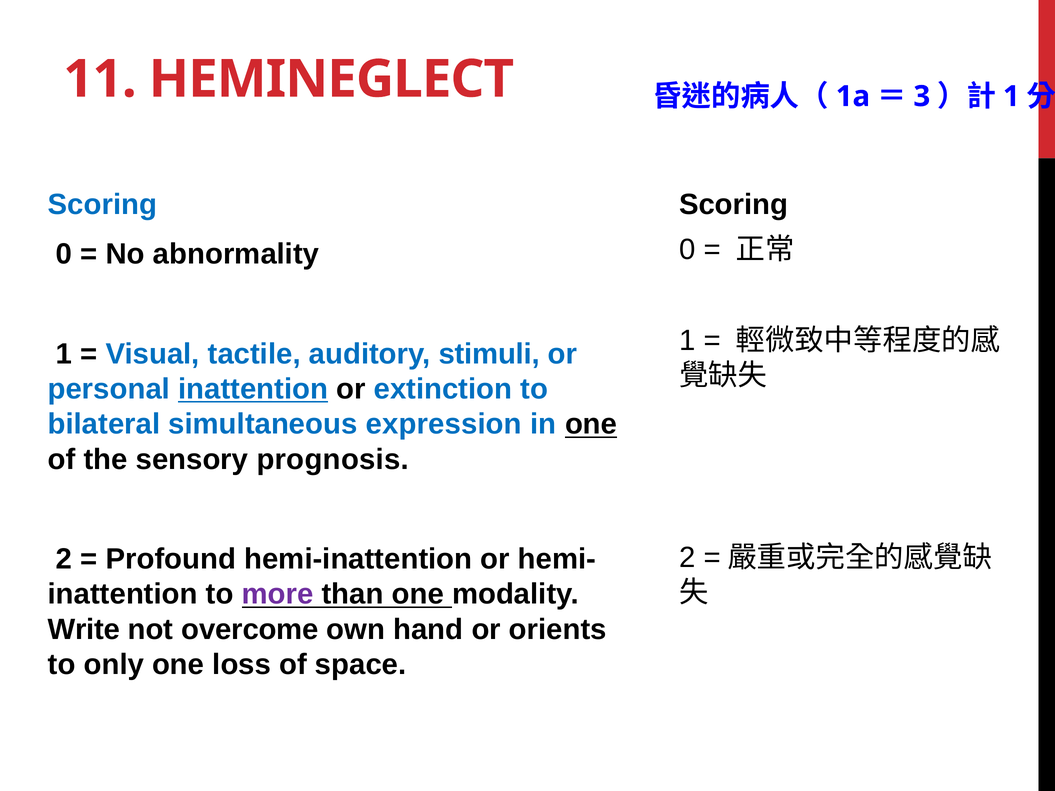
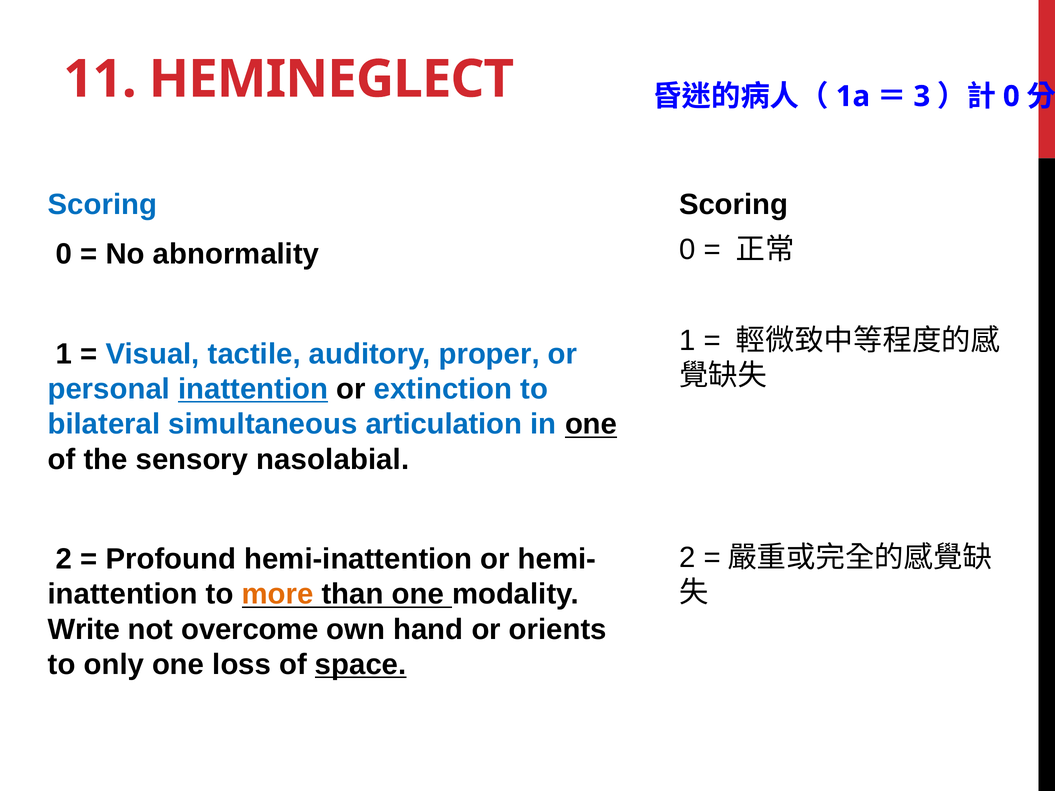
1: 1 -> 0 (1011, 96)
stimuli: stimuli -> proper (489, 354)
expression: expression -> articulation (444, 424)
prognosis: prognosis -> nasolabial (333, 460)
more colour: purple -> orange (278, 594)
space underline: none -> present (361, 665)
